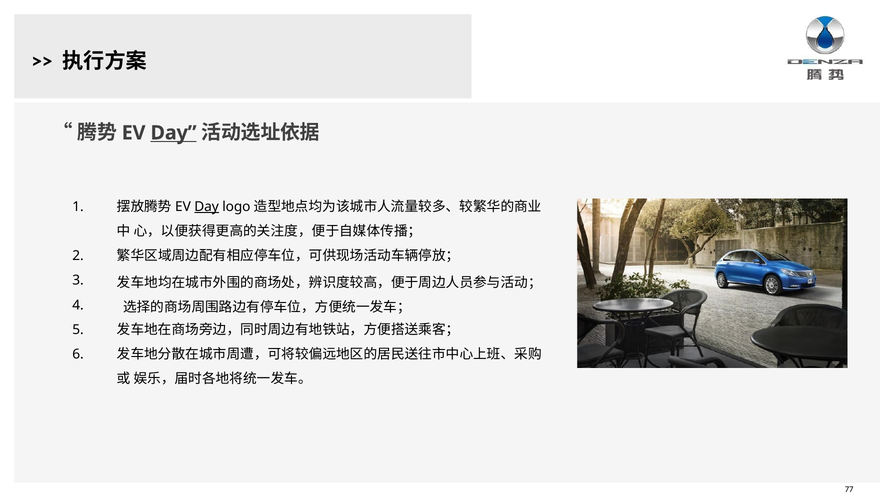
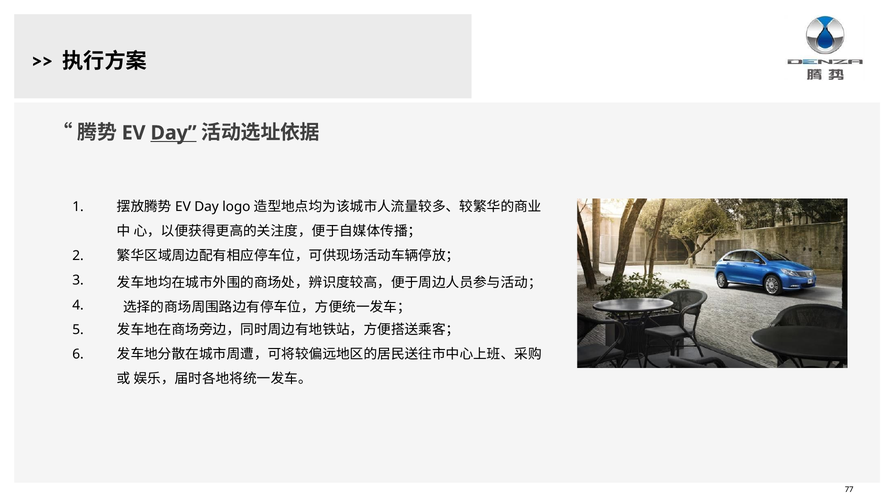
Day underline: present -> none (207, 207)
